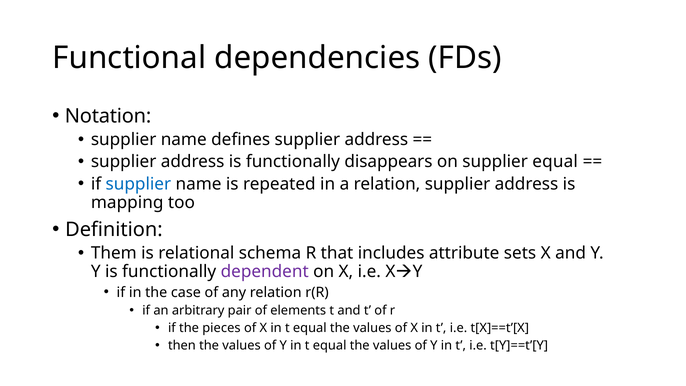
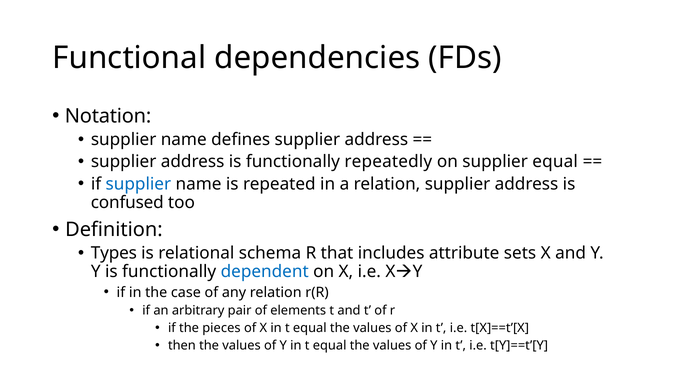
disappears: disappears -> repeatedly (388, 162)
mapping: mapping -> confused (127, 202)
Them: Them -> Types (114, 253)
dependent colour: purple -> blue (265, 272)
